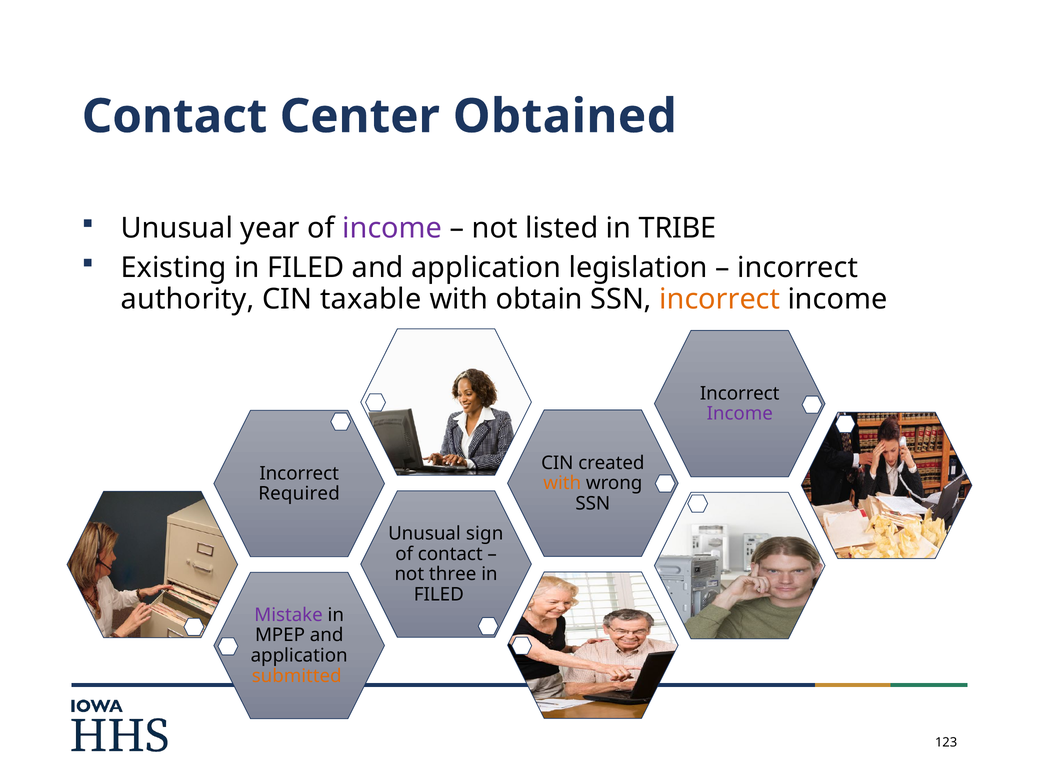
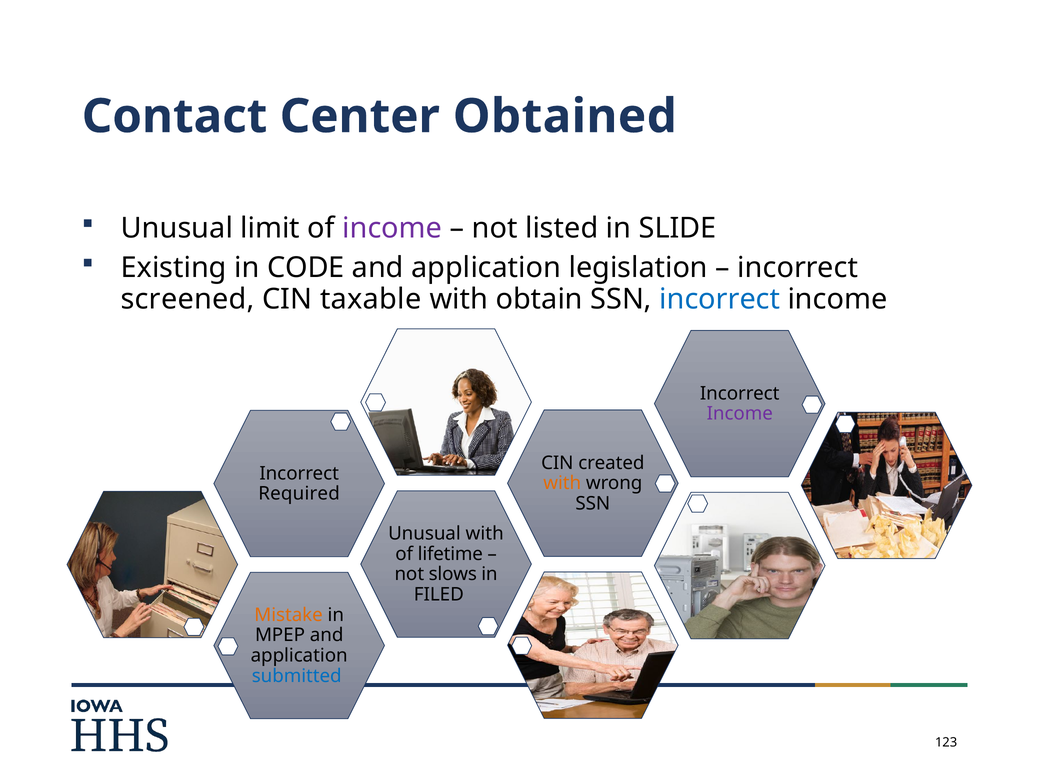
year: year -> limit (270, 228)
TRIBE: TRIBE -> SLIDE (677, 228)
FILED: FILED -> CODE (306, 268)
authority: authority -> screened (188, 299)
incorrect colour: orange -> blue (720, 299)
Unusual sign: sign -> with (485, 534)
of contact: contact -> lifetime (450, 554)
three: three -> slows (453, 574)
Mistake colour: purple -> orange (289, 615)
submitted colour: orange -> blue (297, 676)
